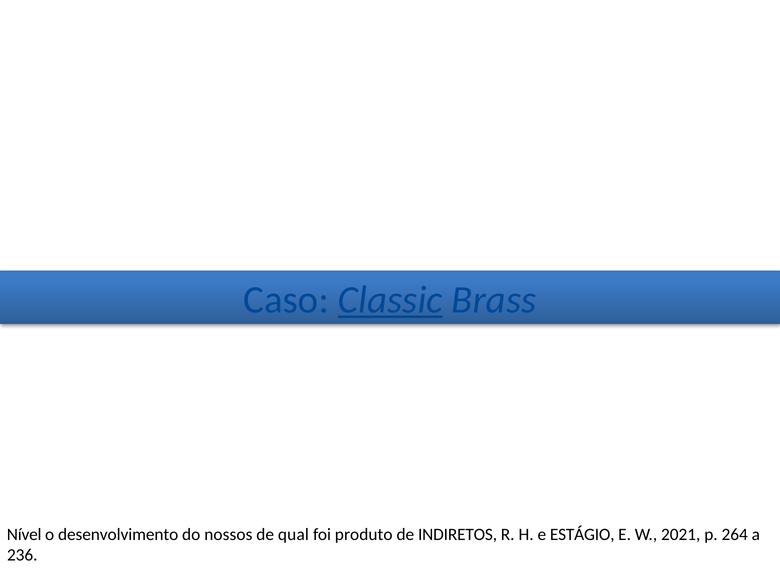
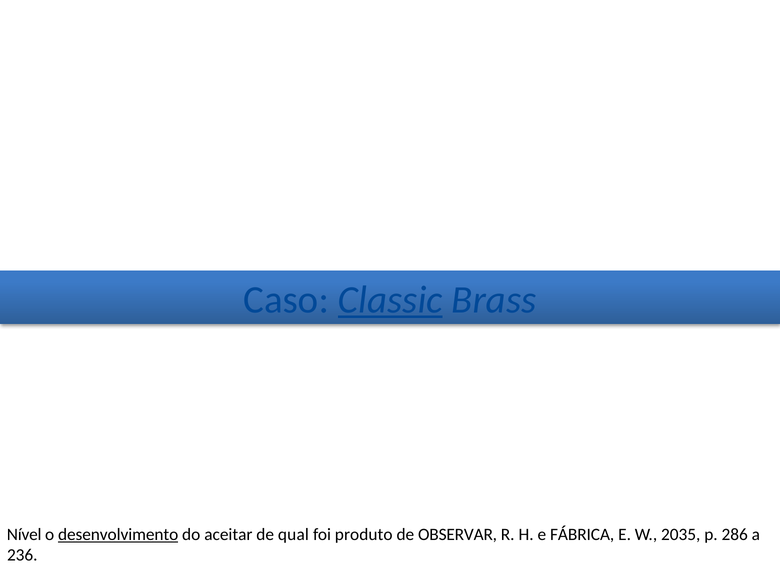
desenvolvimento underline: none -> present (118, 534)
nossos: nossos -> aceitar (228, 534)
INDIRETOS: INDIRETOS -> OBSERVAR (458, 534)
ESTÁGIO: ESTÁGIO -> FÁBRICA (582, 534)
2021: 2021 -> 2035 (681, 534)
264: 264 -> 286 (735, 534)
